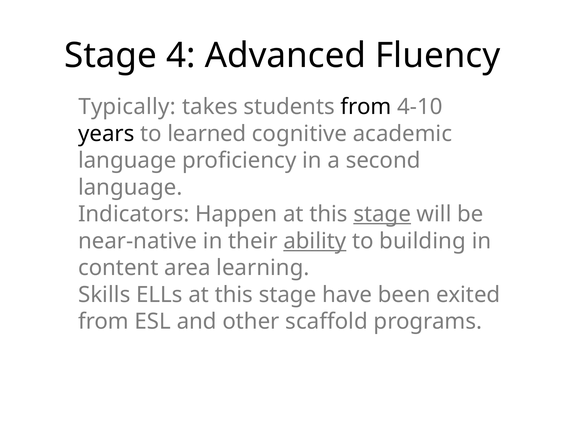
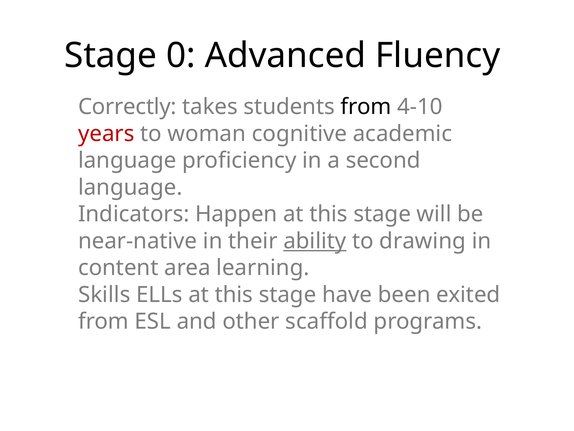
4: 4 -> 0 (181, 56)
Typically: Typically -> Correctly (127, 107)
years colour: black -> red (106, 134)
learned: learned -> woman (207, 134)
stage underline: present -> none (382, 214)
building: building -> drawing (423, 241)
